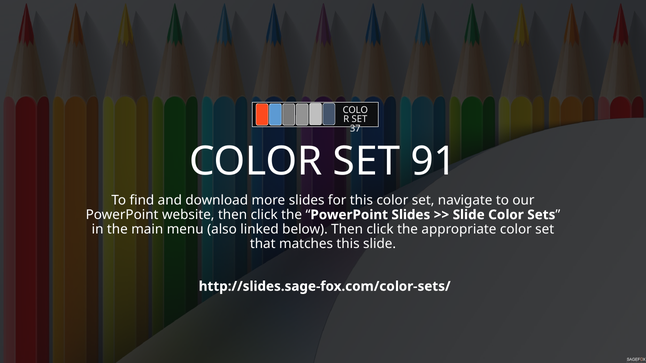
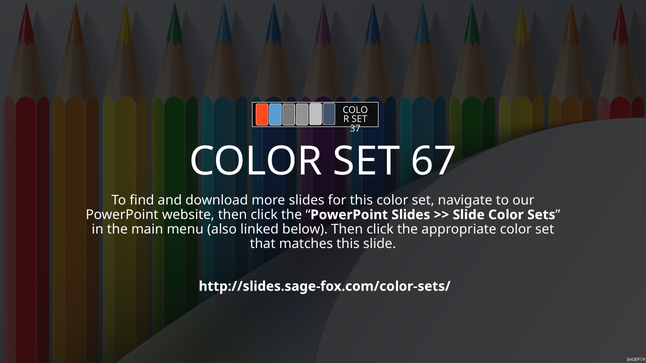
91: 91 -> 67 (434, 161)
